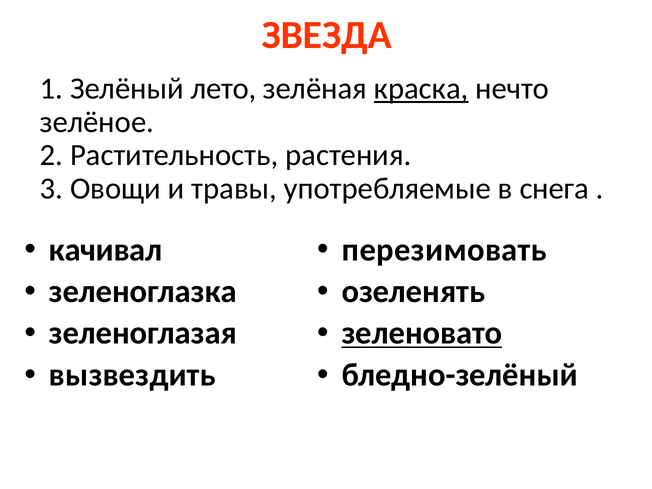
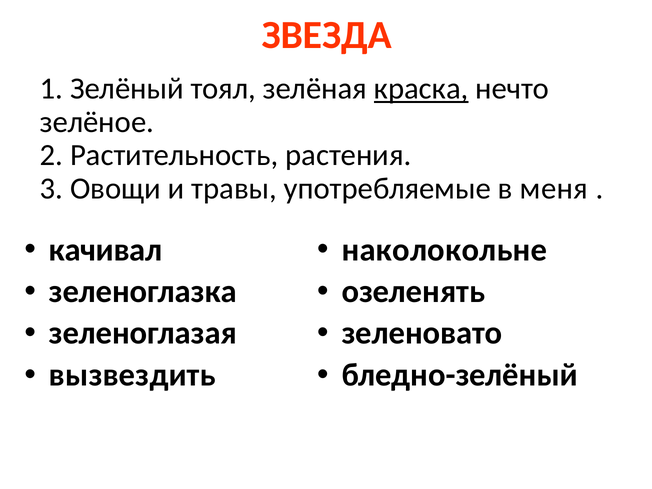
лето: лето -> тоял (223, 89)
снега: снега -> меня (554, 188)
перезимовать: перезимовать -> наколокольне (444, 250)
зеленовато underline: present -> none (422, 333)
